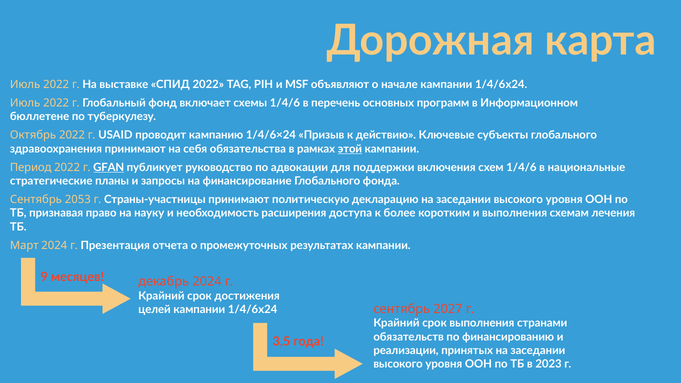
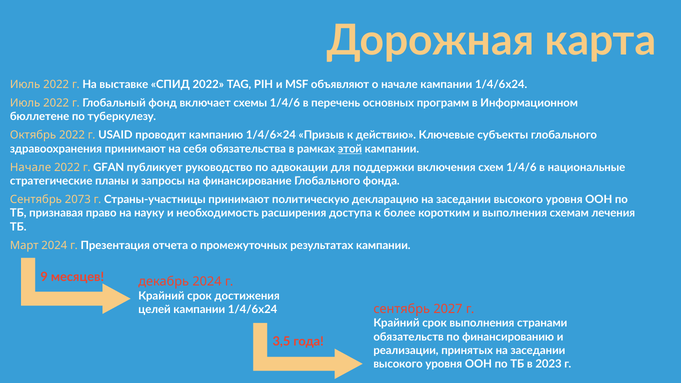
Период: Период -> Начале (31, 167)
GFAN underline: present -> none (109, 167)
2053: 2053 -> 2073 (78, 200)
